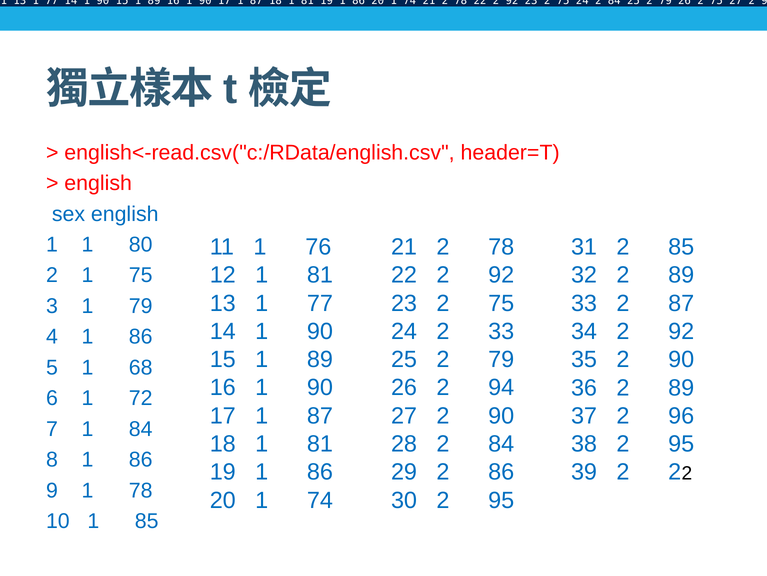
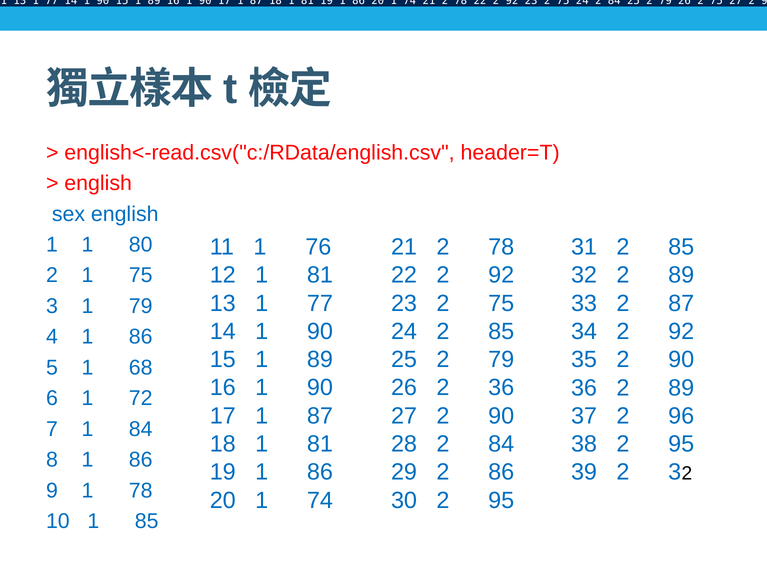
24 2 33: 33 -> 85 (501, 331)
2 94: 94 -> 36 (501, 387)
39 2 2: 2 -> 3 (675, 472)
